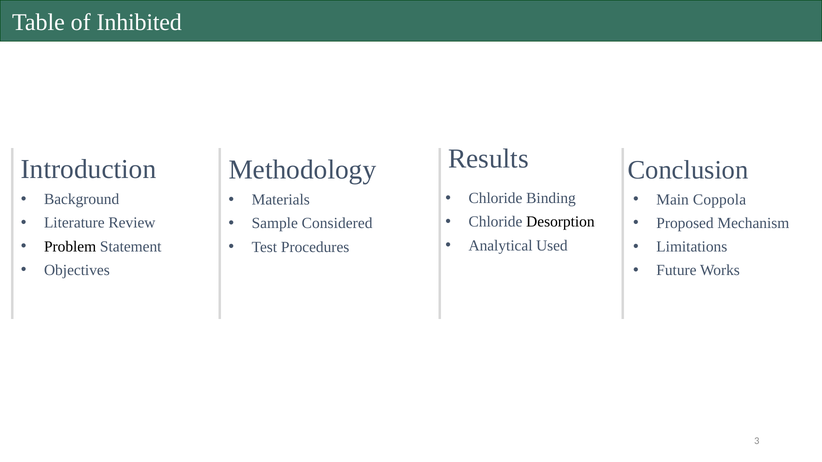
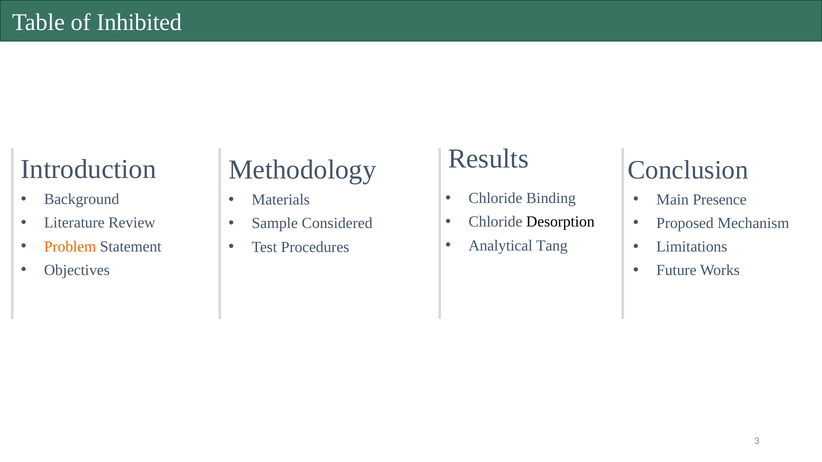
Coppola: Coppola -> Presence (720, 200)
Used: Used -> Tang (552, 246)
Problem colour: black -> orange (70, 247)
